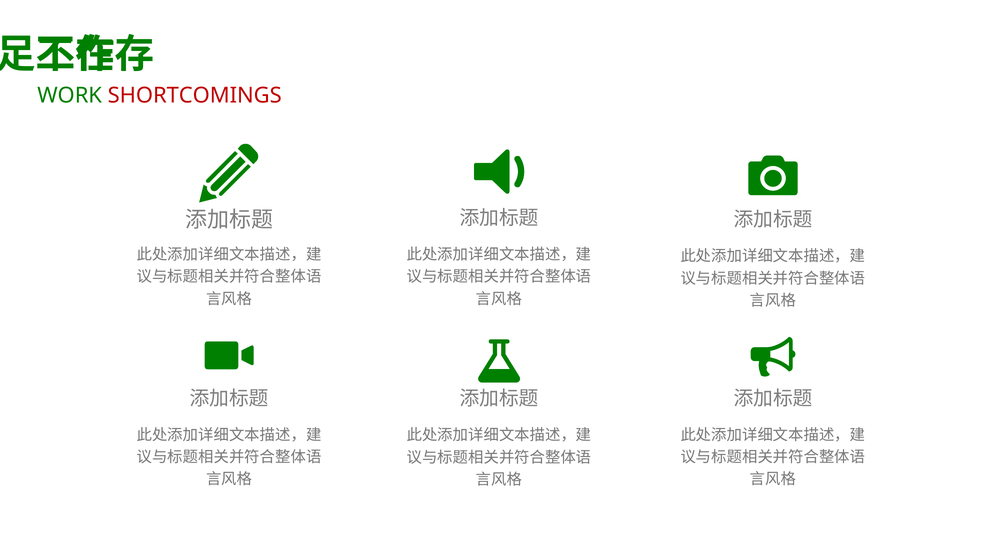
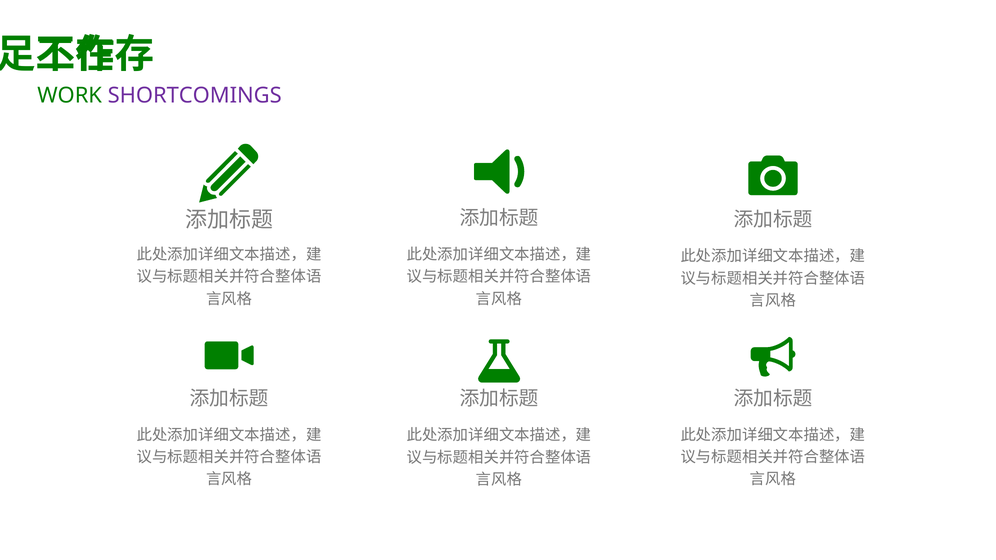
SHORTCOMINGS colour: red -> purple (195, 96)
